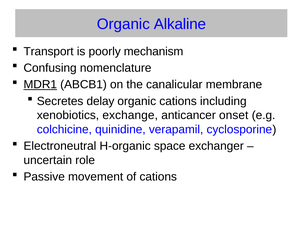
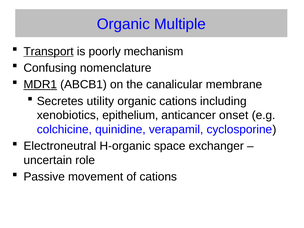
Alkaline: Alkaline -> Multiple (180, 24)
Transport underline: none -> present (49, 51)
delay: delay -> utility (100, 101)
exchange: exchange -> epithelium (130, 115)
